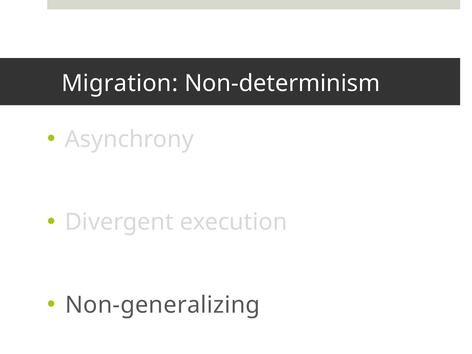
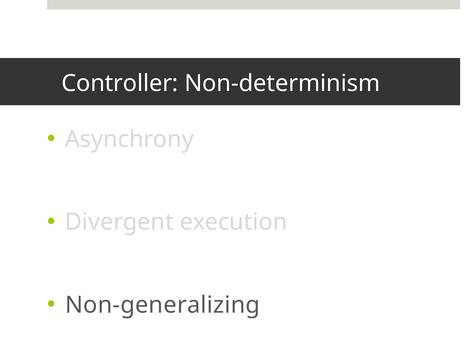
Migration: Migration -> Controller (120, 83)
